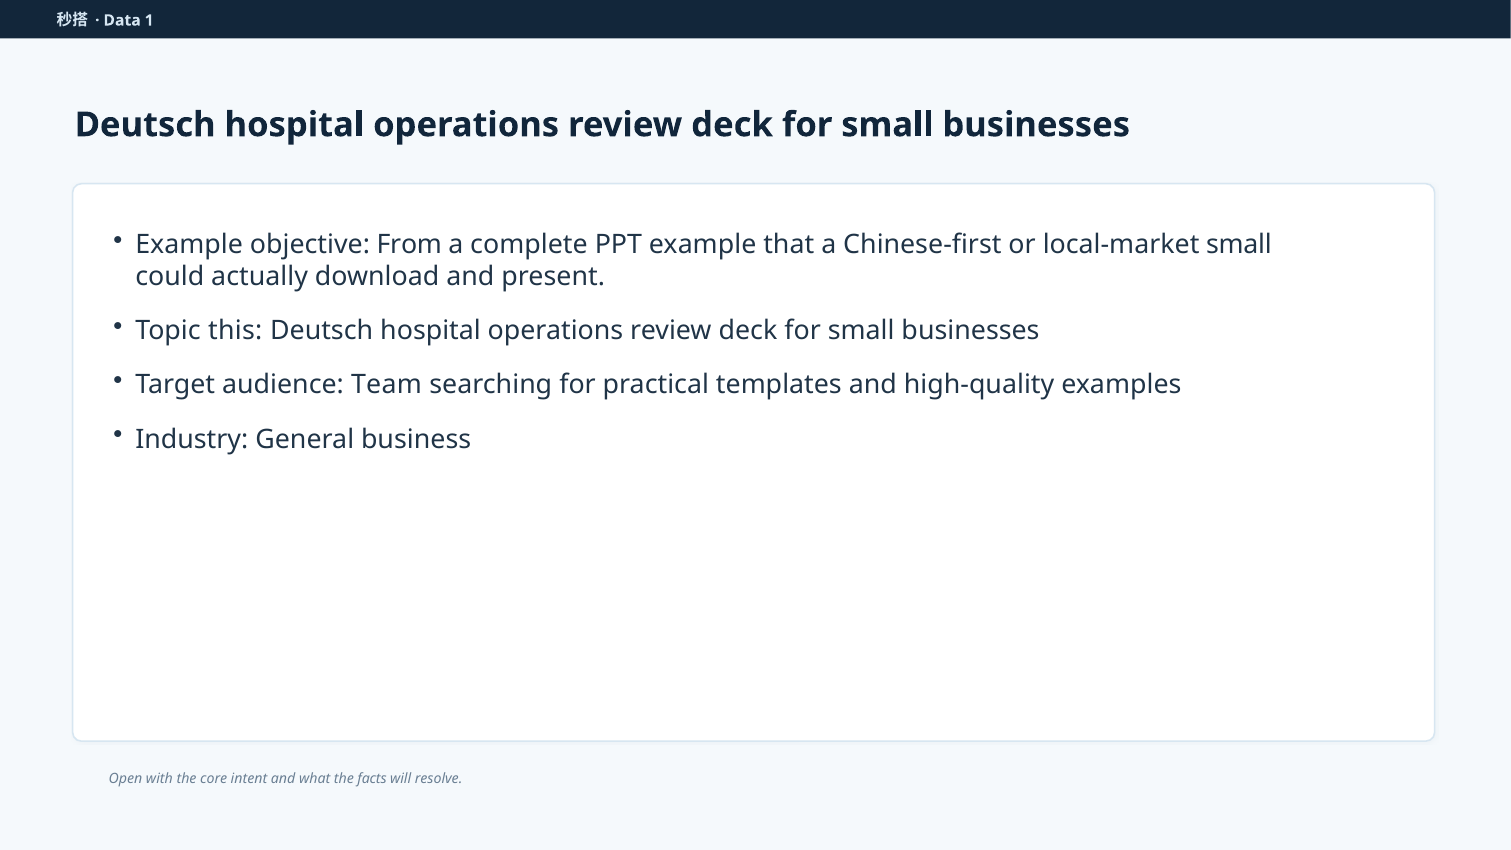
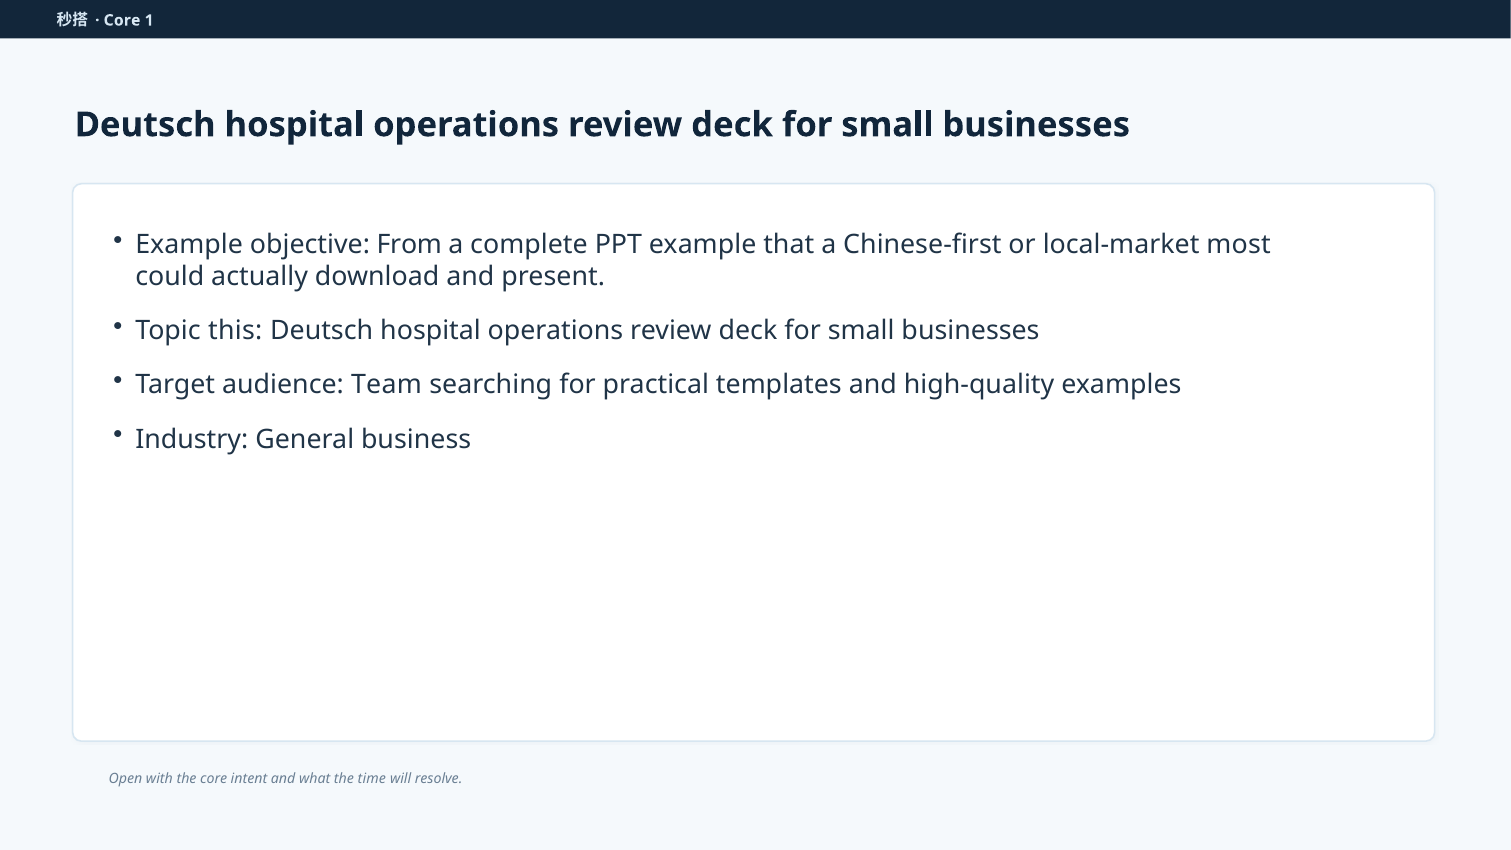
Data: Data -> Core (122, 20)
local-market small: small -> most (1239, 245)
facts: facts -> time (372, 778)
